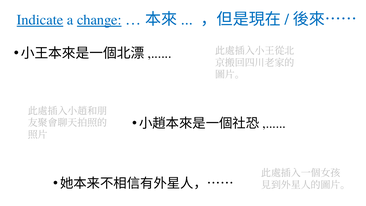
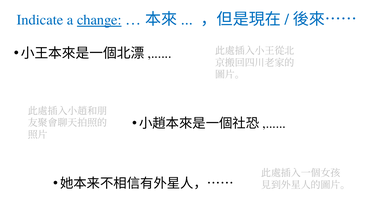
Indicate underline: present -> none (40, 20)
